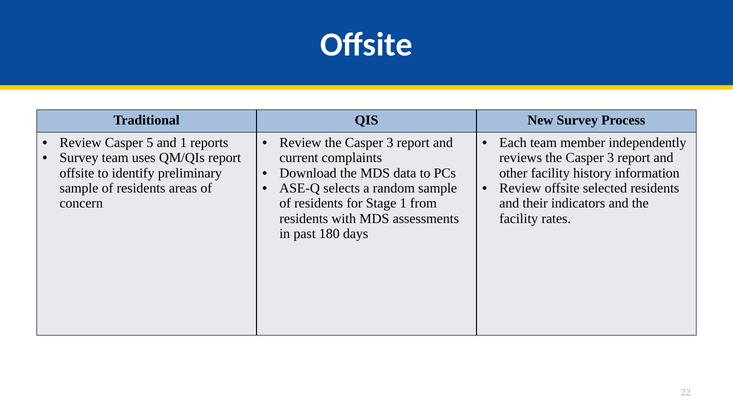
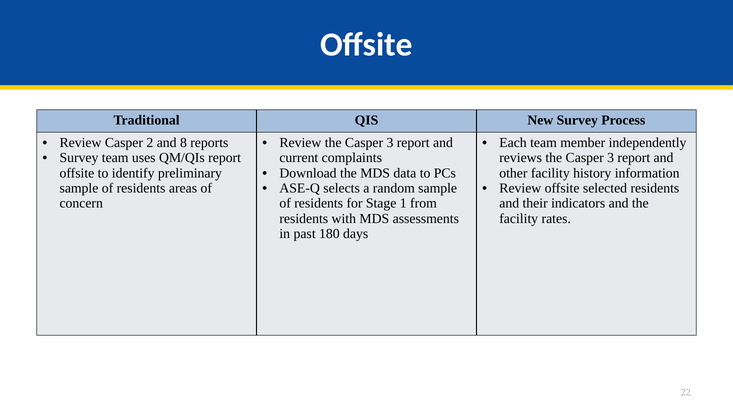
5: 5 -> 2 (150, 143)
and 1: 1 -> 8 (183, 143)
